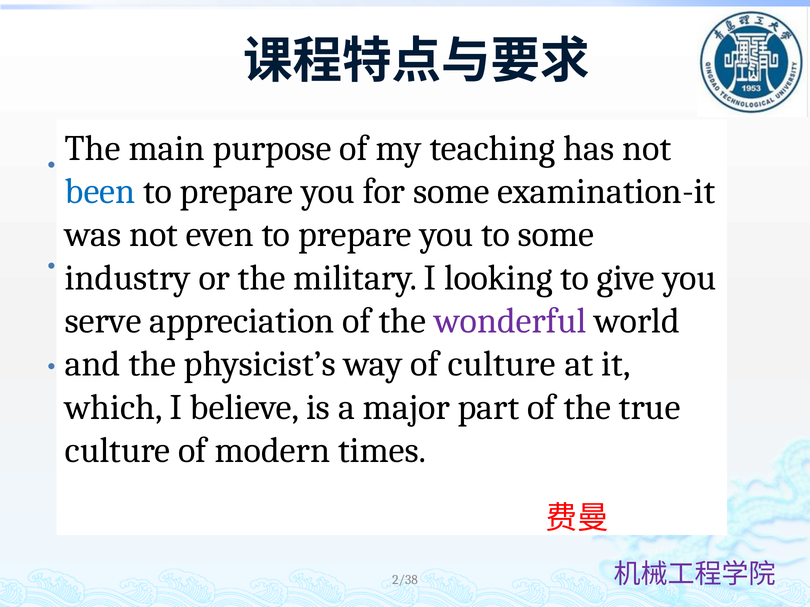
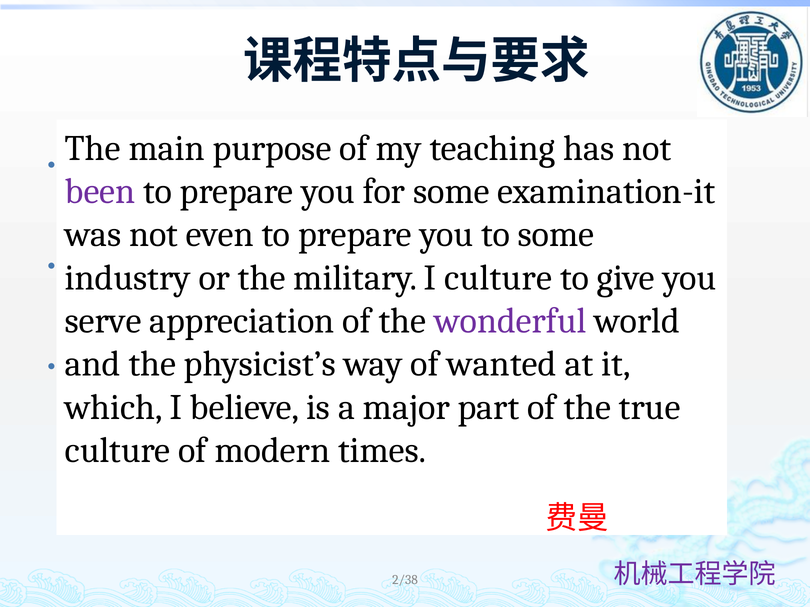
been colour: blue -> purple (100, 192)
looking: looking -> culture (498, 278)
culture: culture -> wanted (502, 364)
